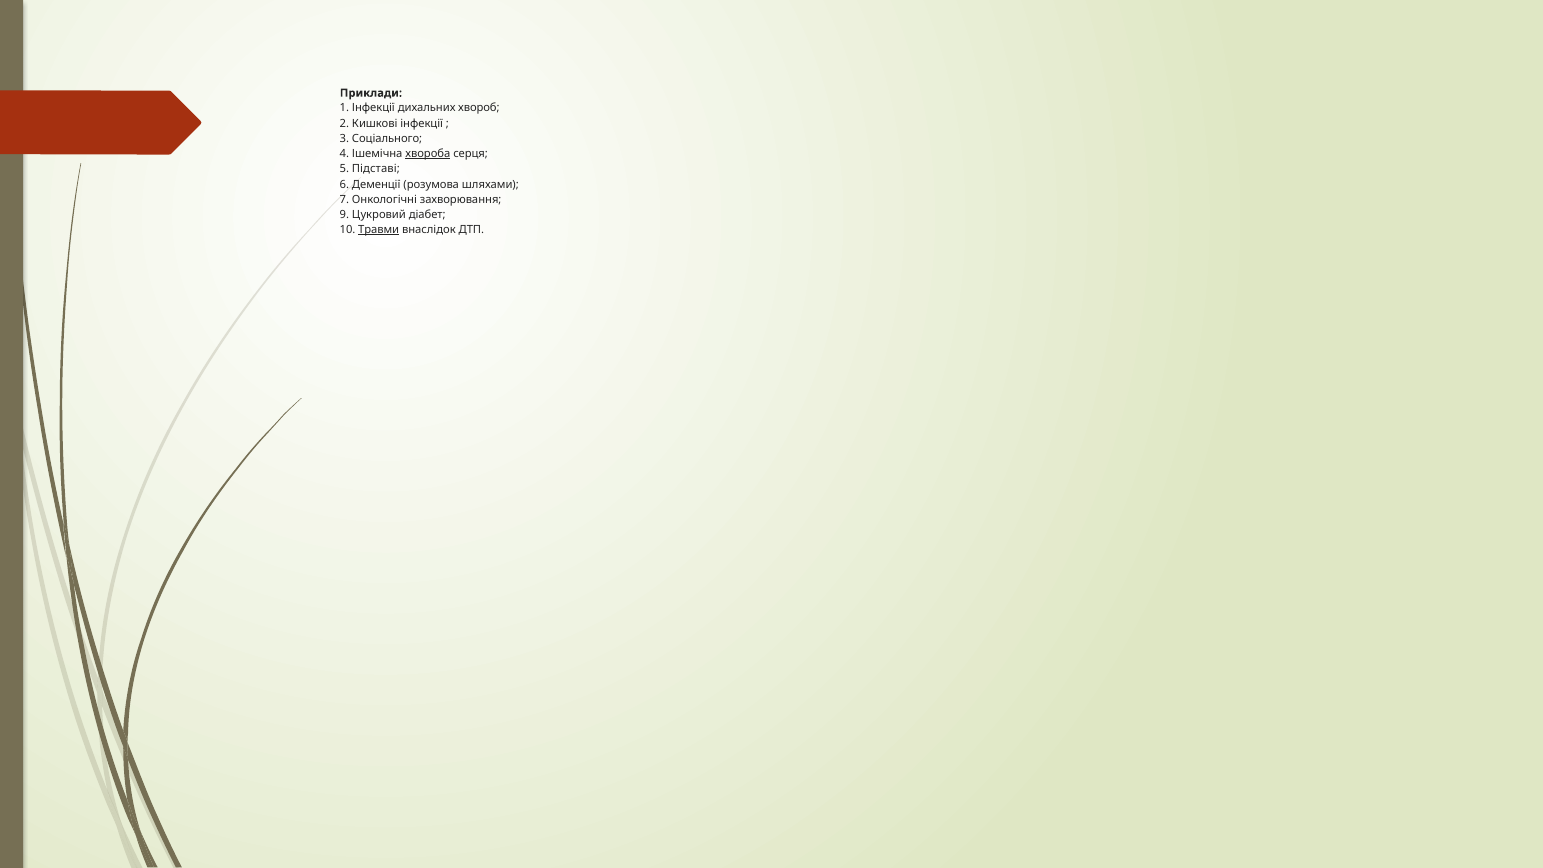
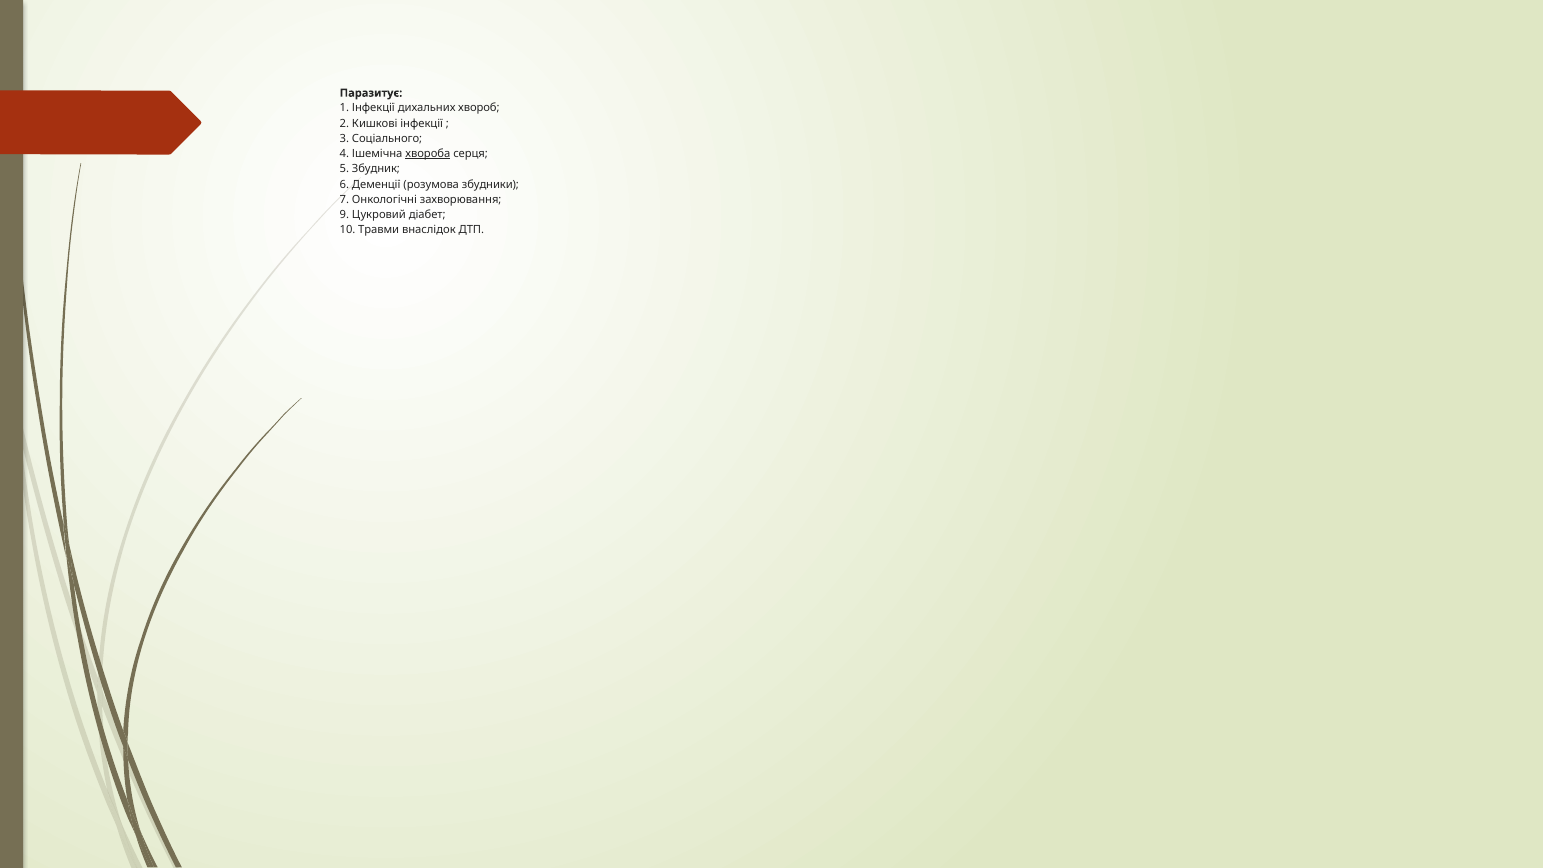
Приклади: Приклади -> Паразитує (371, 93)
Підставі: Підставі -> Збудник (376, 169)
шляхами: шляхами -> збудники (490, 184)
Травми underline: present -> none (379, 230)
